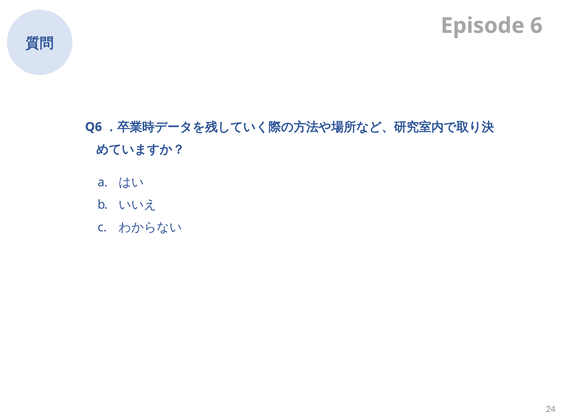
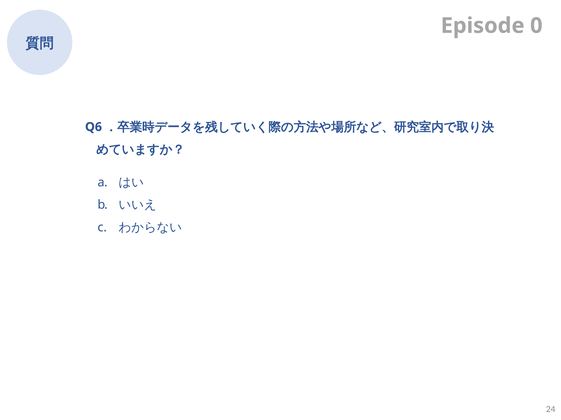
6: 6 -> 0 (536, 26)
